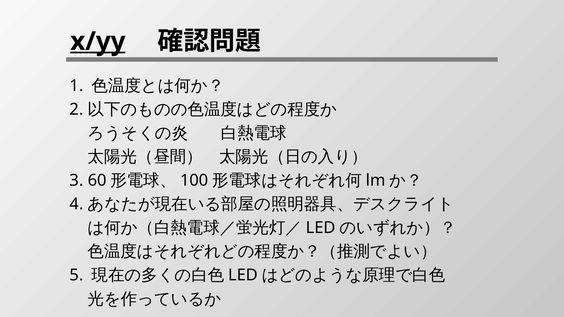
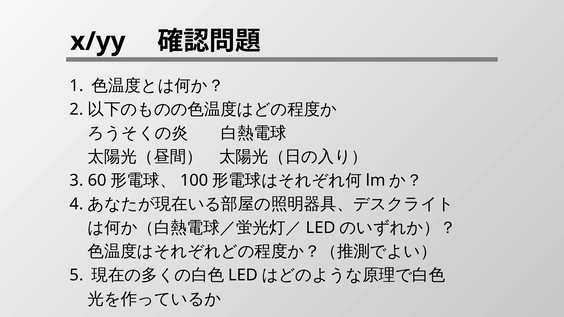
x/yy underline: present -> none (98, 41)
